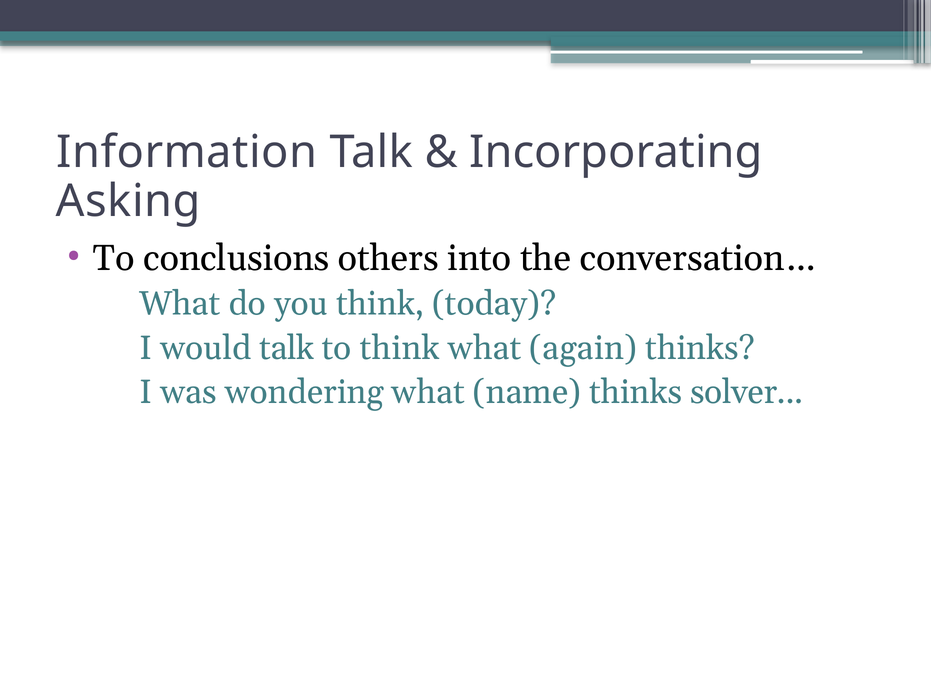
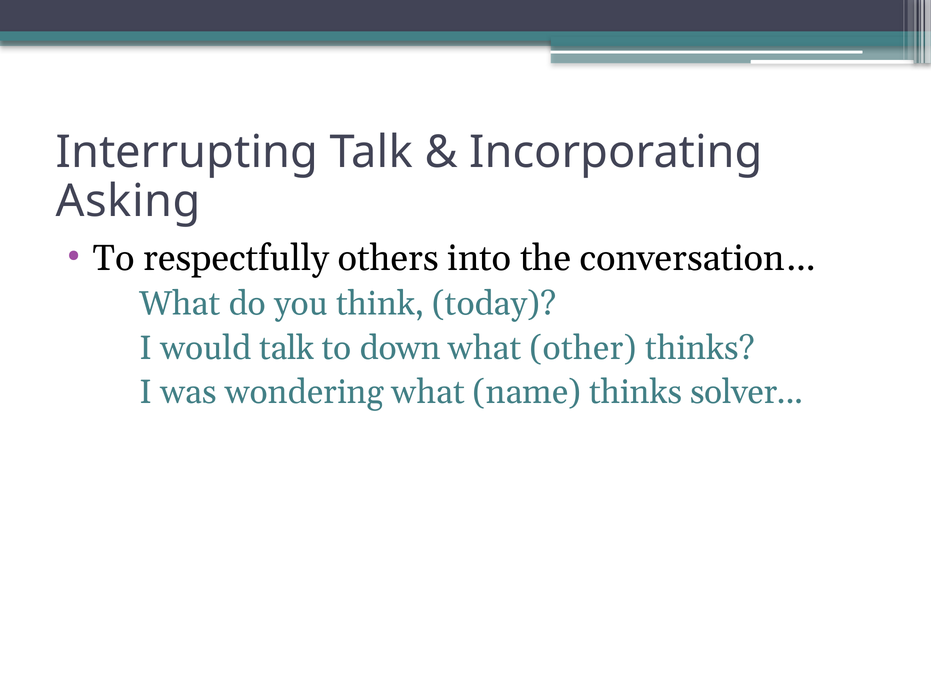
Information: Information -> Interrupting (187, 152)
conclusions: conclusions -> respectfully (236, 258)
to think: think -> down (400, 348)
again: again -> other (583, 348)
